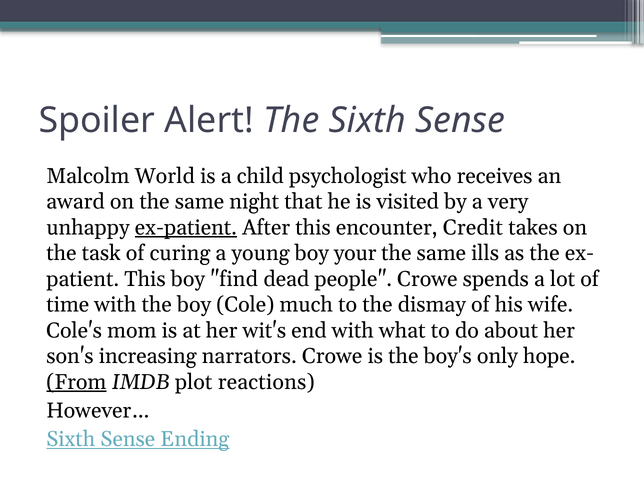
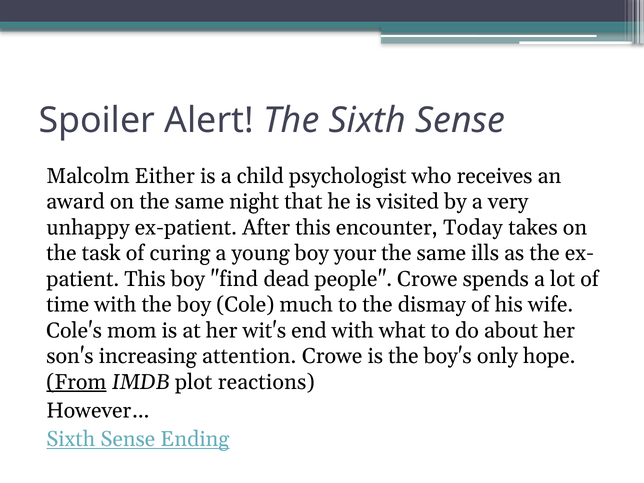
World: World -> Either (165, 176)
ex-patient underline: present -> none (186, 227)
Credit: Credit -> Today (473, 227)
narrators: narrators -> attention (249, 356)
